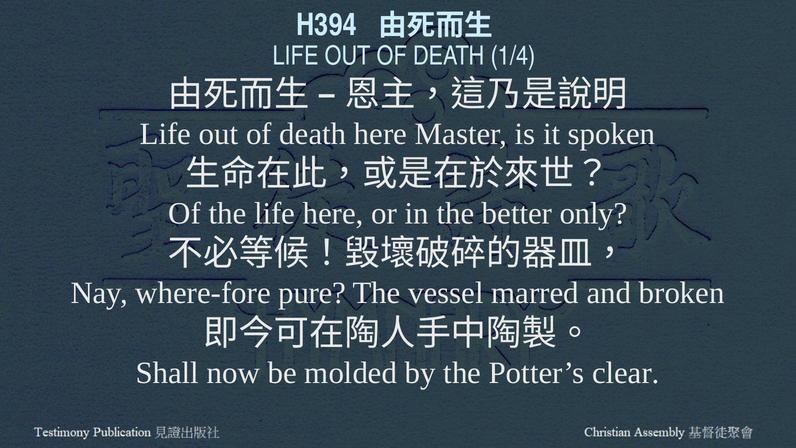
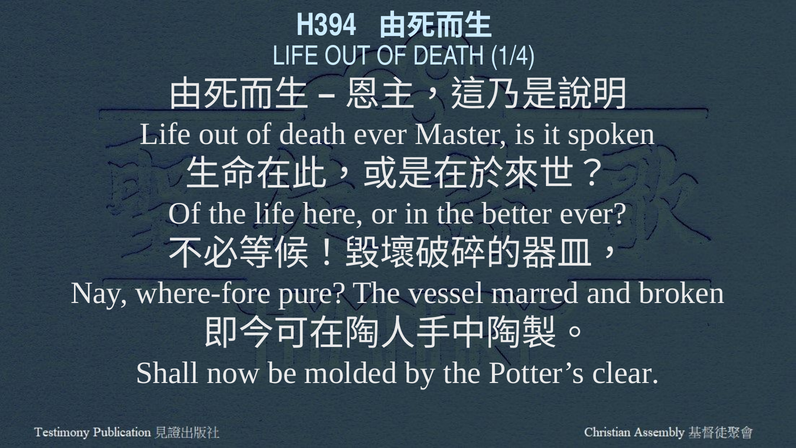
death here: here -> ever (381, 134)
better only: only -> ever (593, 213)
